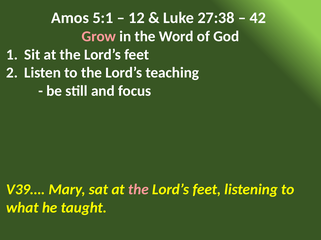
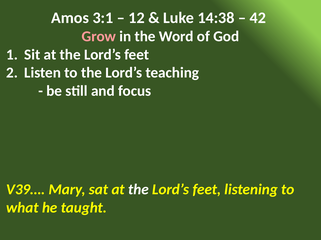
5:1: 5:1 -> 3:1 (103, 18)
27:38: 27:38 -> 14:38 (216, 18)
the colour: pink -> white (138, 190)
